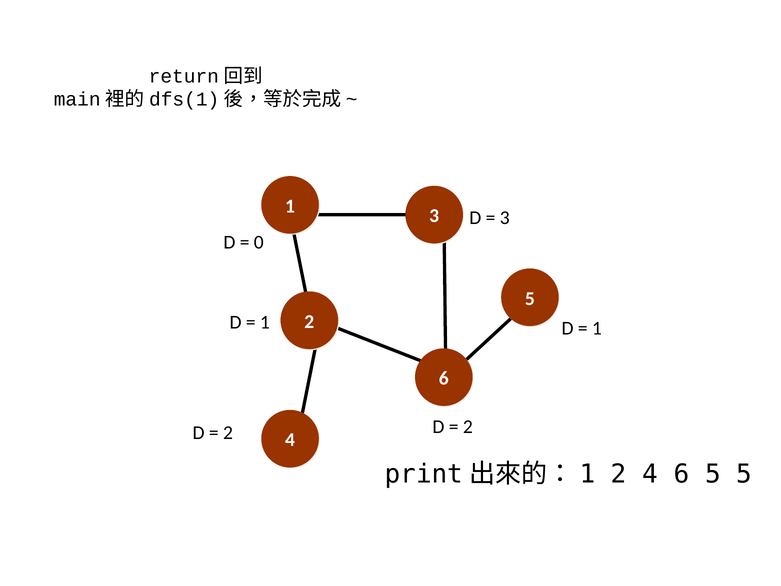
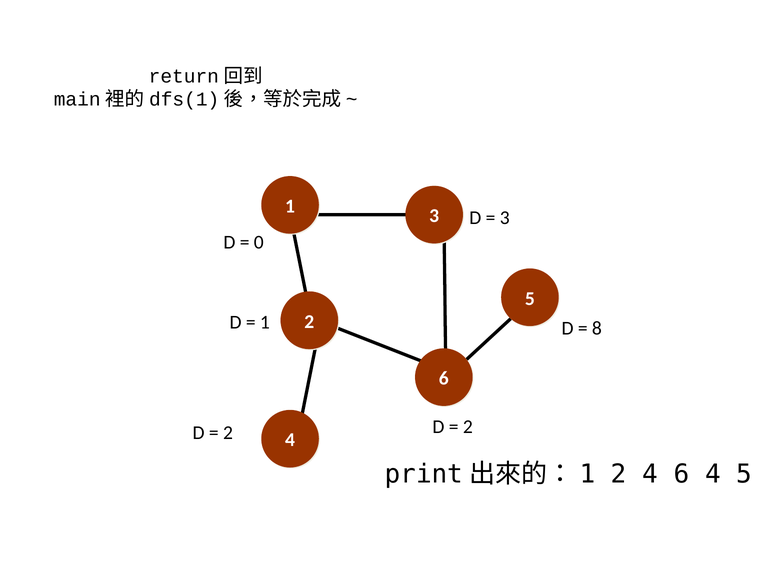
1: 1 -> 8 (597, 328)
4 6 5: 5 -> 4 (713, 474)
